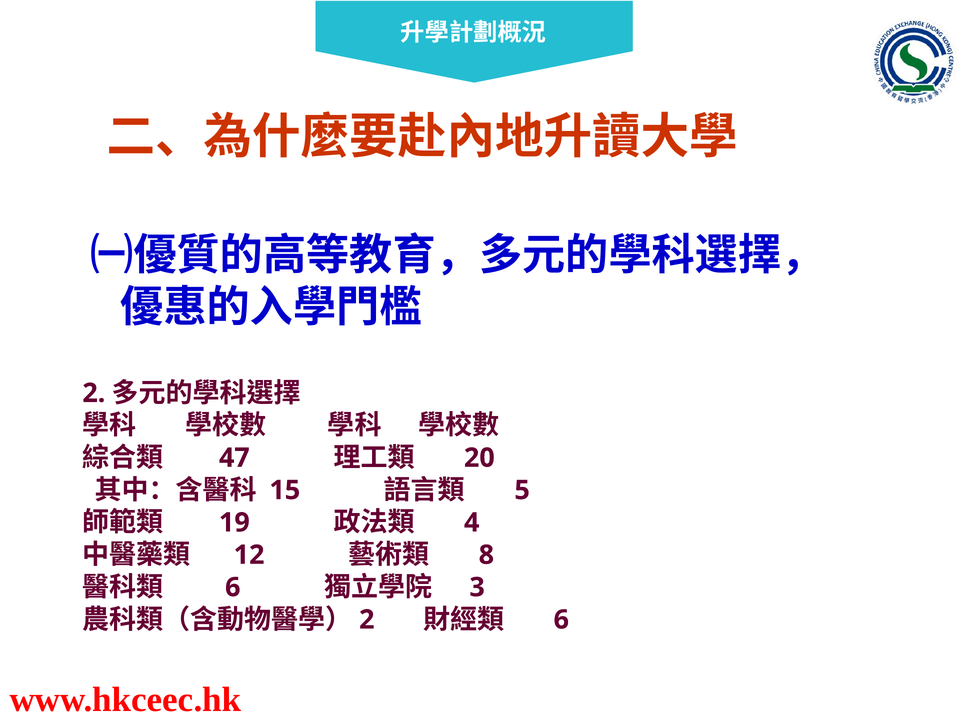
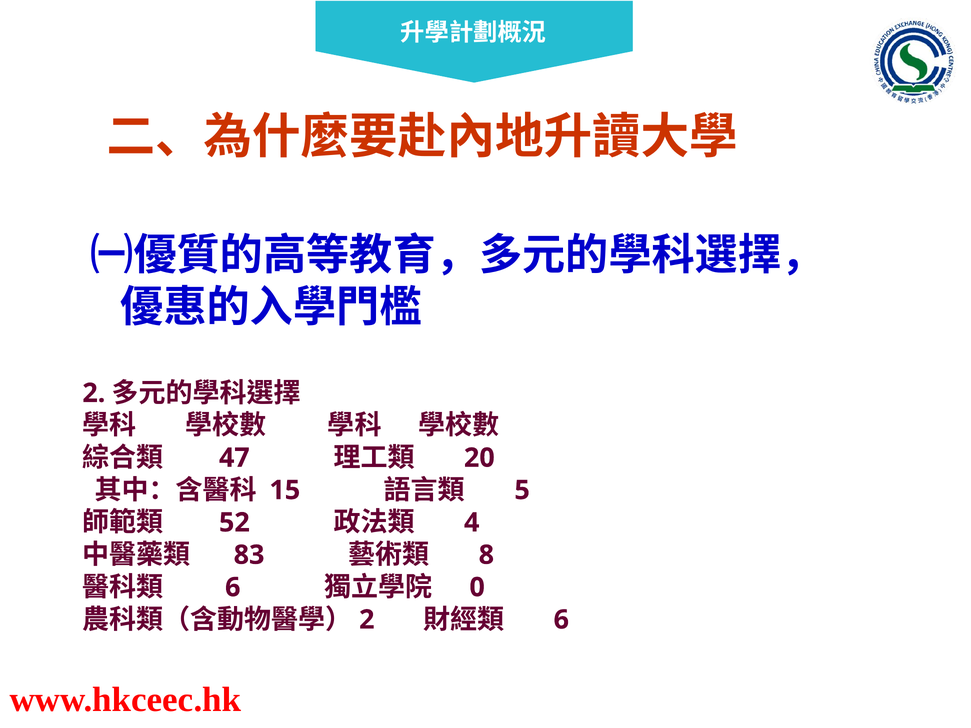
19: 19 -> 52 (234, 523)
12: 12 -> 83 (249, 555)
3: 3 -> 0 (477, 588)
